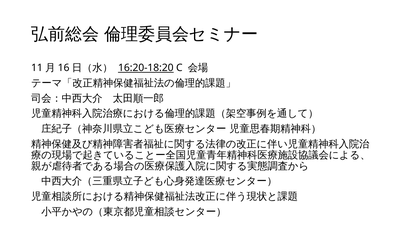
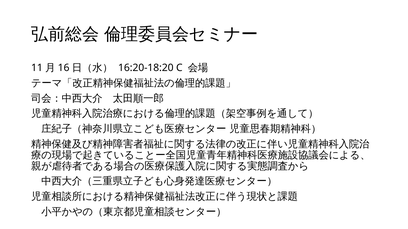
16:20-18:20 underline: present -> none (146, 68)
